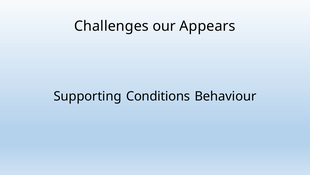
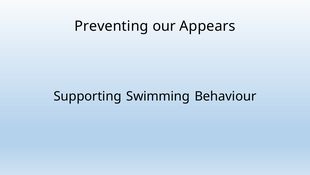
Challenges: Challenges -> Preventing (111, 26)
Conditions: Conditions -> Swimming (158, 96)
